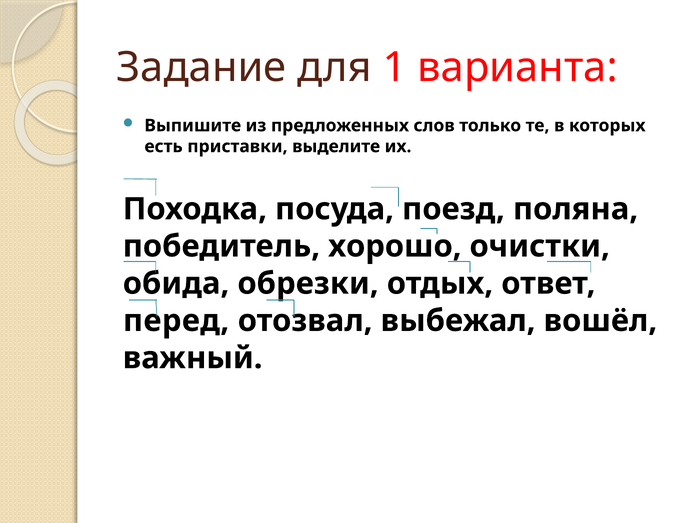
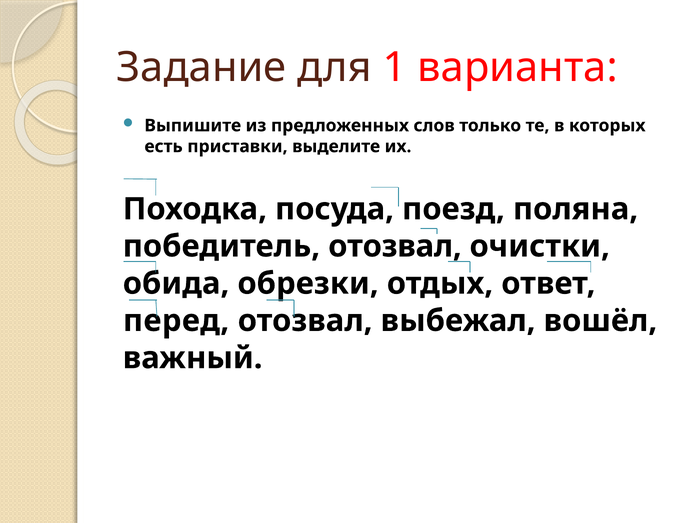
победитель хорошо: хорошо -> отозвал (395, 247)
